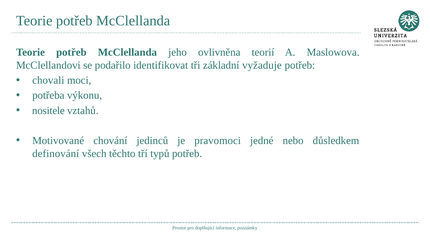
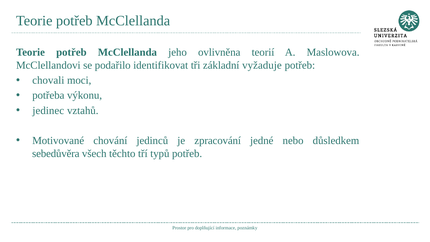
nositele: nositele -> jedinec (48, 110)
pravomoci: pravomoci -> zpracování (218, 141)
definování: definování -> sebedůvěra (56, 153)
